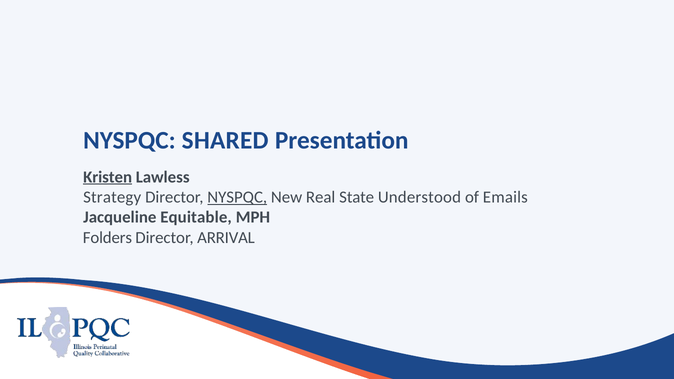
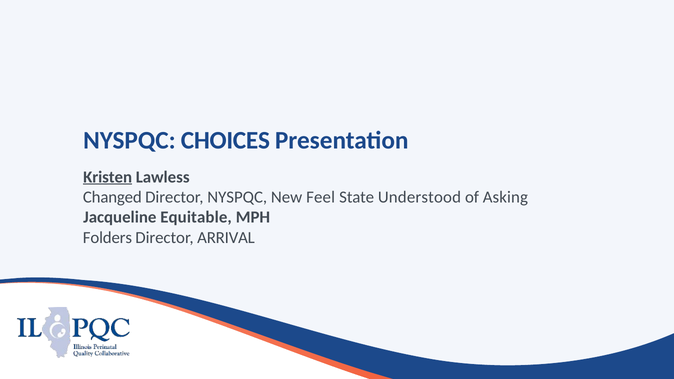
SHARED: SHARED -> CHOICES (225, 141)
Strategy: Strategy -> Changed (112, 197)
NYSPQC underline: present -> none (237, 197)
Real: Real -> Feel (321, 197)
Emails: Emails -> Asking (505, 197)
